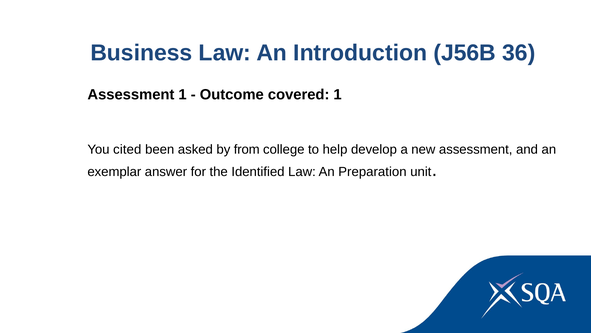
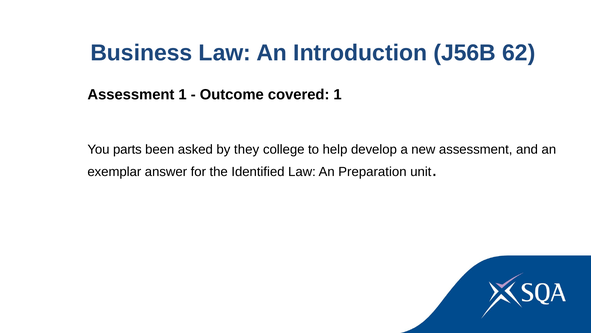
36: 36 -> 62 (519, 53)
cited: cited -> parts (127, 149)
from: from -> they (247, 149)
